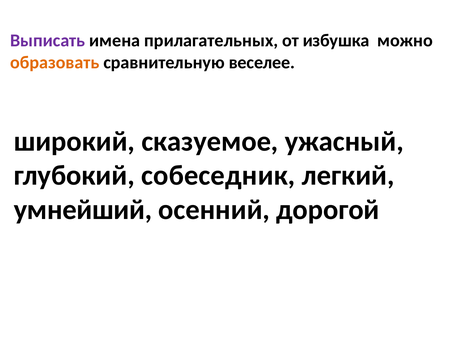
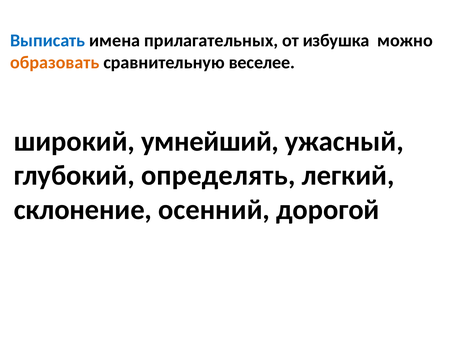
Выписать colour: purple -> blue (48, 41)
сказуемое: сказуемое -> умнейший (210, 141)
собеседник: собеседник -> определять (218, 175)
умнейший: умнейший -> склонение (83, 209)
